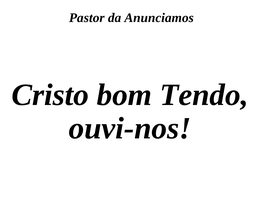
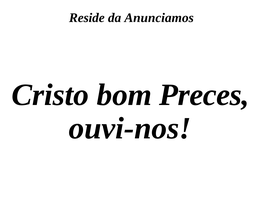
Pastor: Pastor -> Reside (87, 18)
Tendo: Tendo -> Preces (204, 95)
